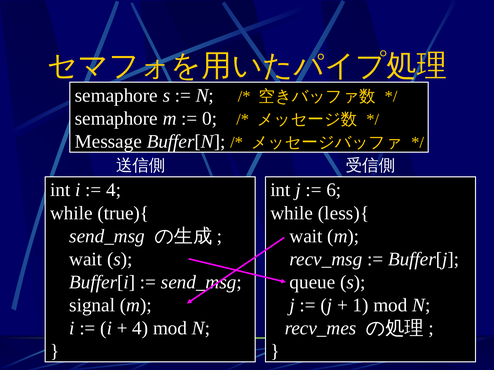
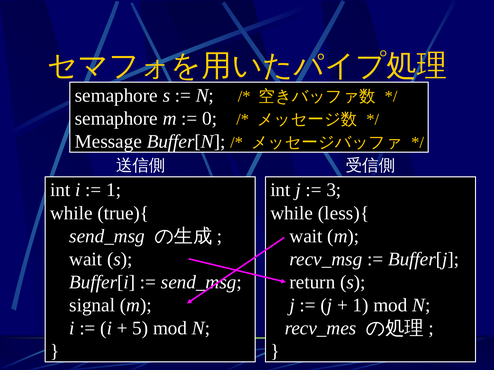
4: 4 -> 1 (114, 190)
6: 6 -> 3 (334, 190)
queue: queue -> return (312, 283)
4: 4 -> 5 (140, 329)
